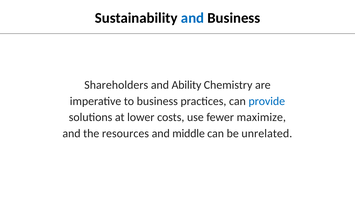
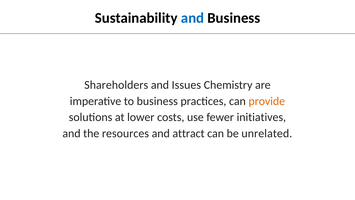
Ability: Ability -> Issues (186, 85)
provide colour: blue -> orange (267, 101)
maximize: maximize -> initiatives (261, 117)
middle: middle -> attract (189, 133)
